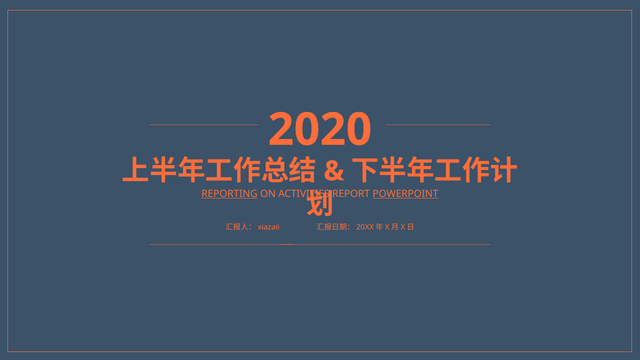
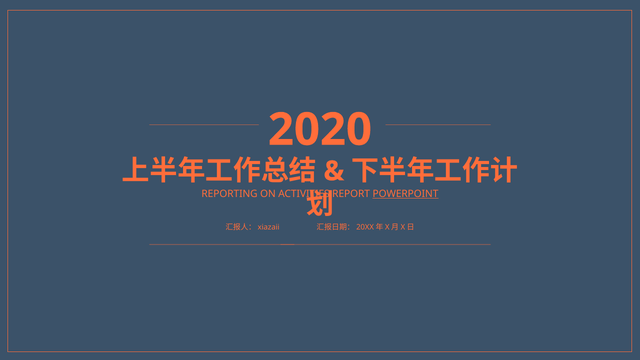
REPORTING underline: present -> none (230, 194)
